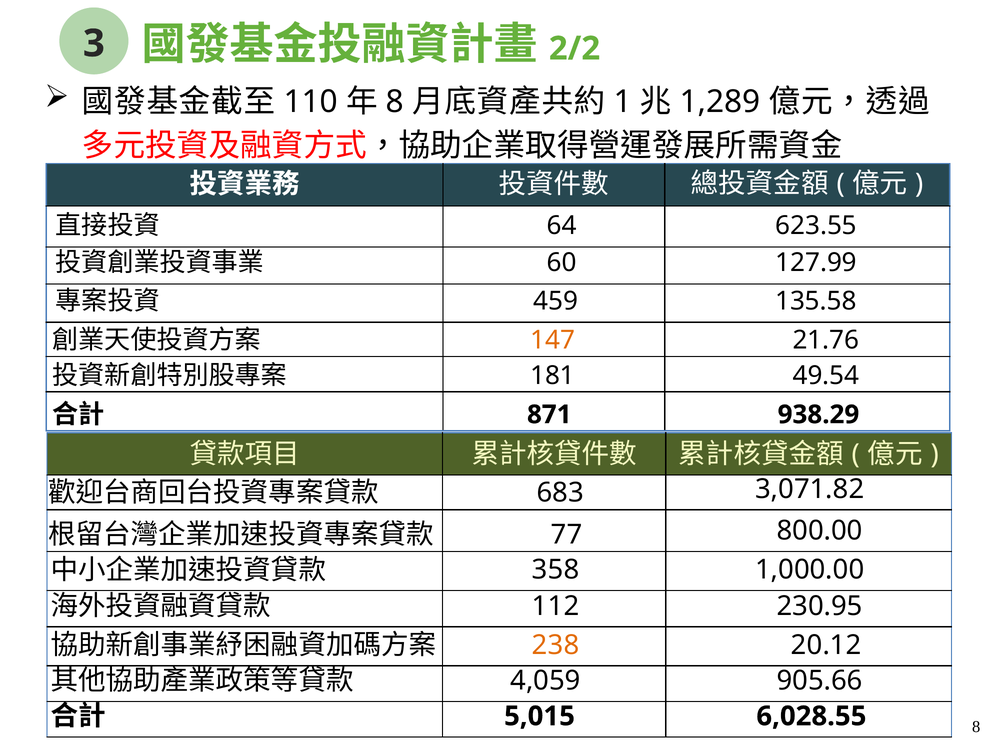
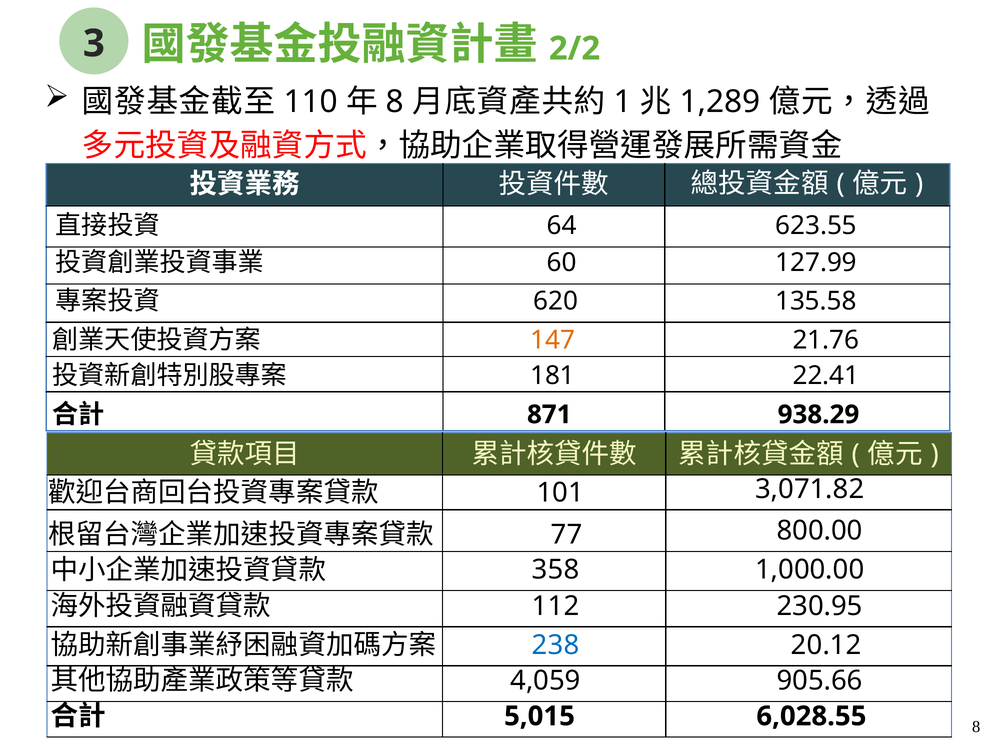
459: 459 -> 620 (556, 301)
49.54: 49.54 -> 22.41 (826, 375)
683: 683 -> 101 (560, 492)
238 colour: orange -> blue (556, 645)
